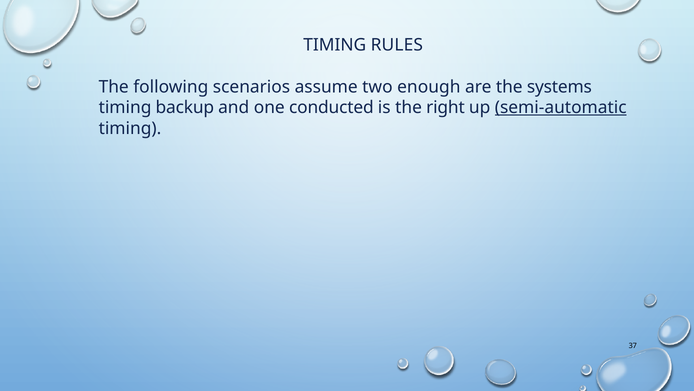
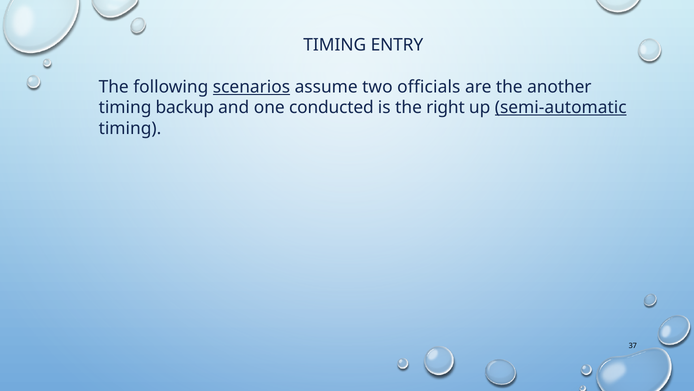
RULES: RULES -> ENTRY (397, 45)
scenarios underline: none -> present (251, 87)
enough: enough -> officials (429, 87)
systems: systems -> another (559, 87)
